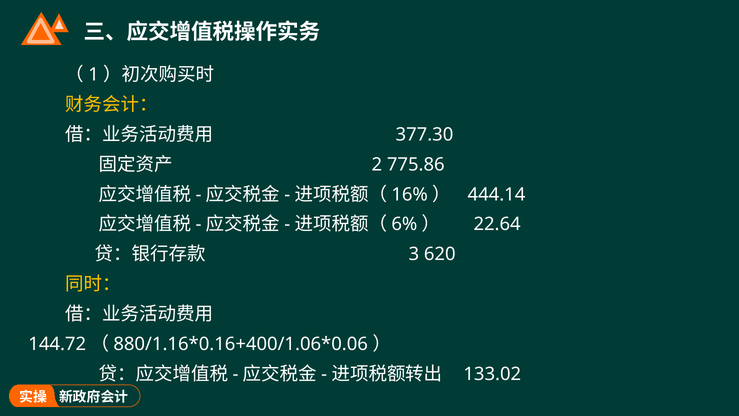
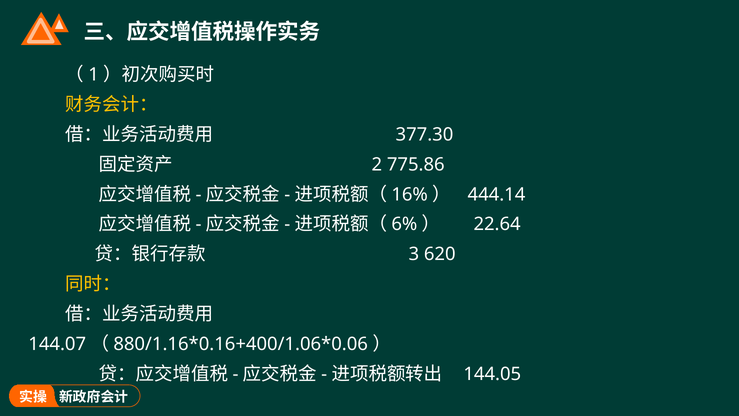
144.72: 144.72 -> 144.07 (57, 344)
133.02: 133.02 -> 144.05 (492, 374)
